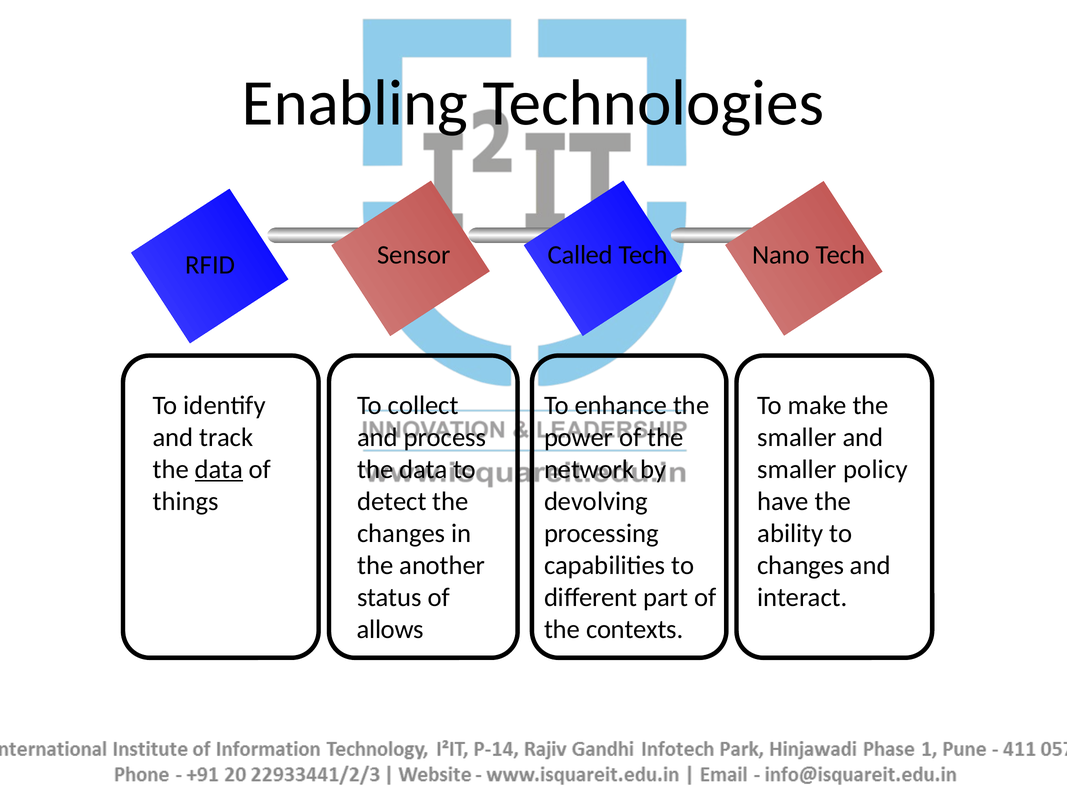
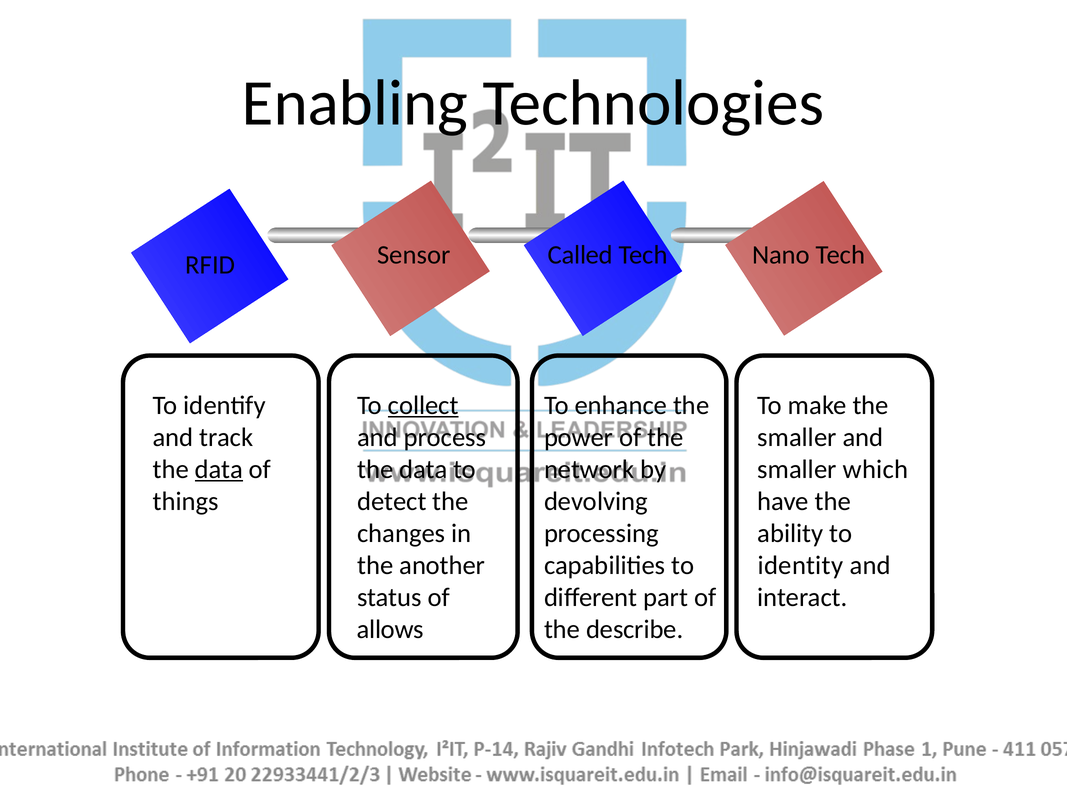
collect underline: none -> present (423, 405)
policy: policy -> which (875, 469)
changes: changes -> identity (800, 565)
contexts: contexts -> describe (635, 630)
